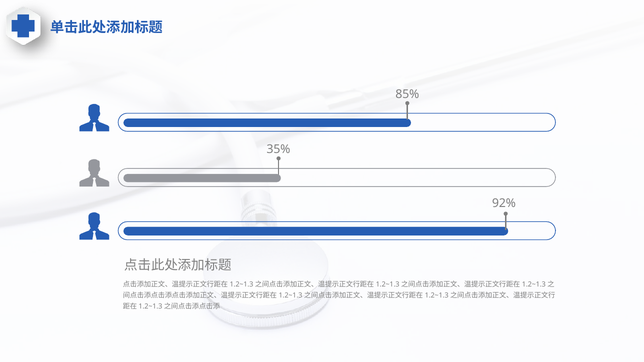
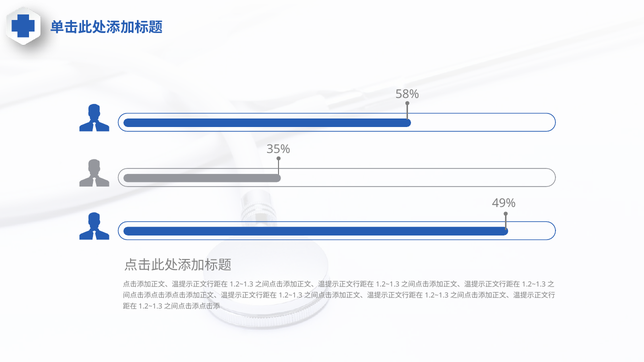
85%: 85% -> 58% (407, 94)
92%: 92% -> 49% (504, 203)
